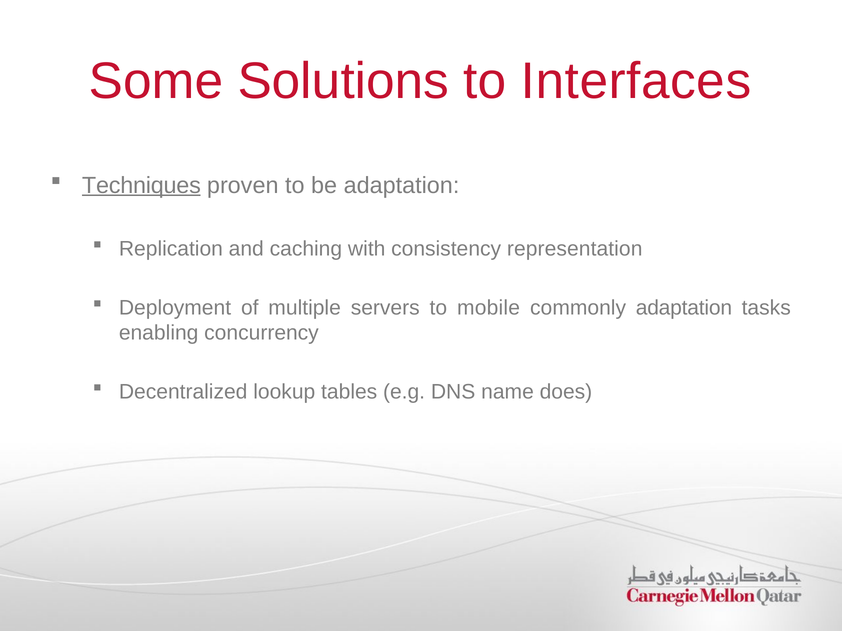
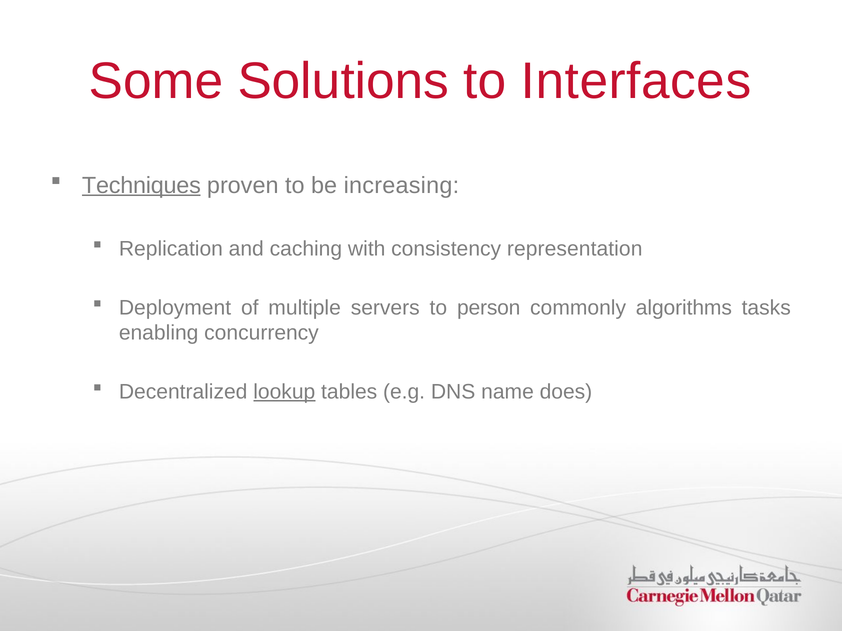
be adaptation: adaptation -> increasing (401, 186)
mobile: mobile -> person (489, 308)
commonly adaptation: adaptation -> algorithms (684, 308)
lookup underline: none -> present (284, 392)
